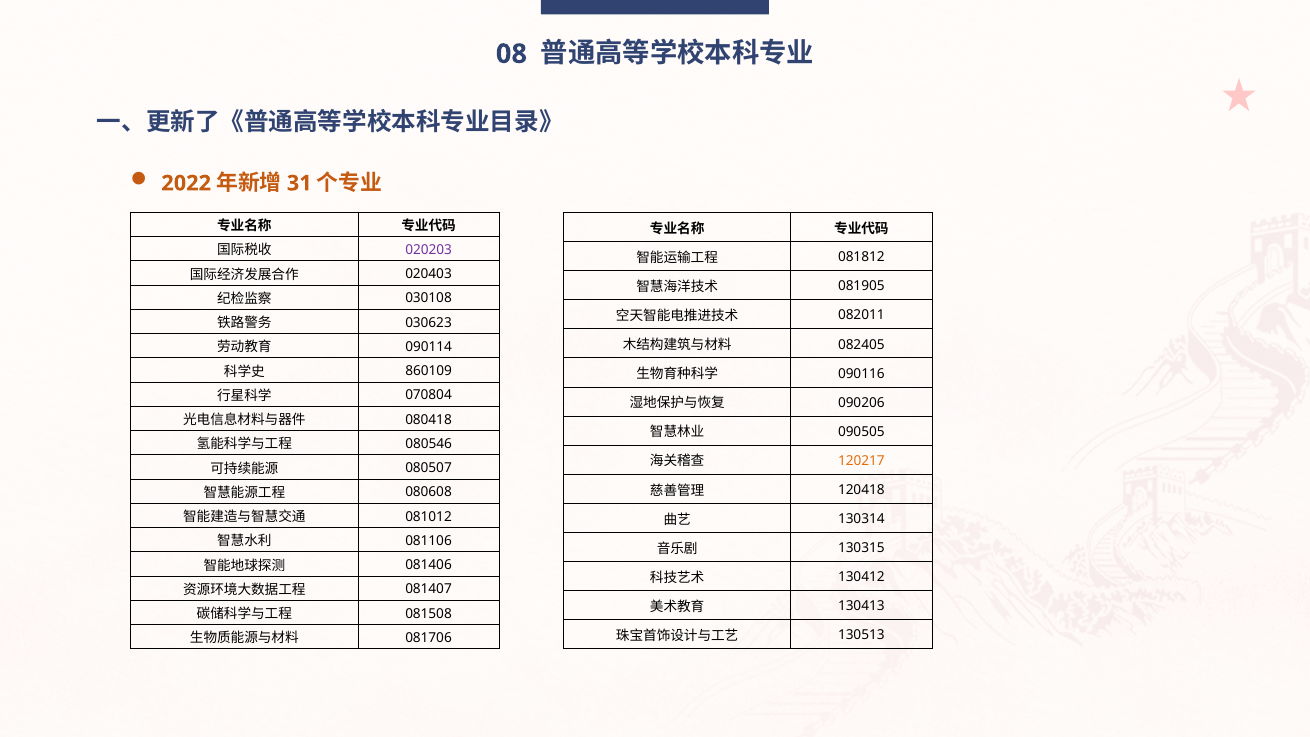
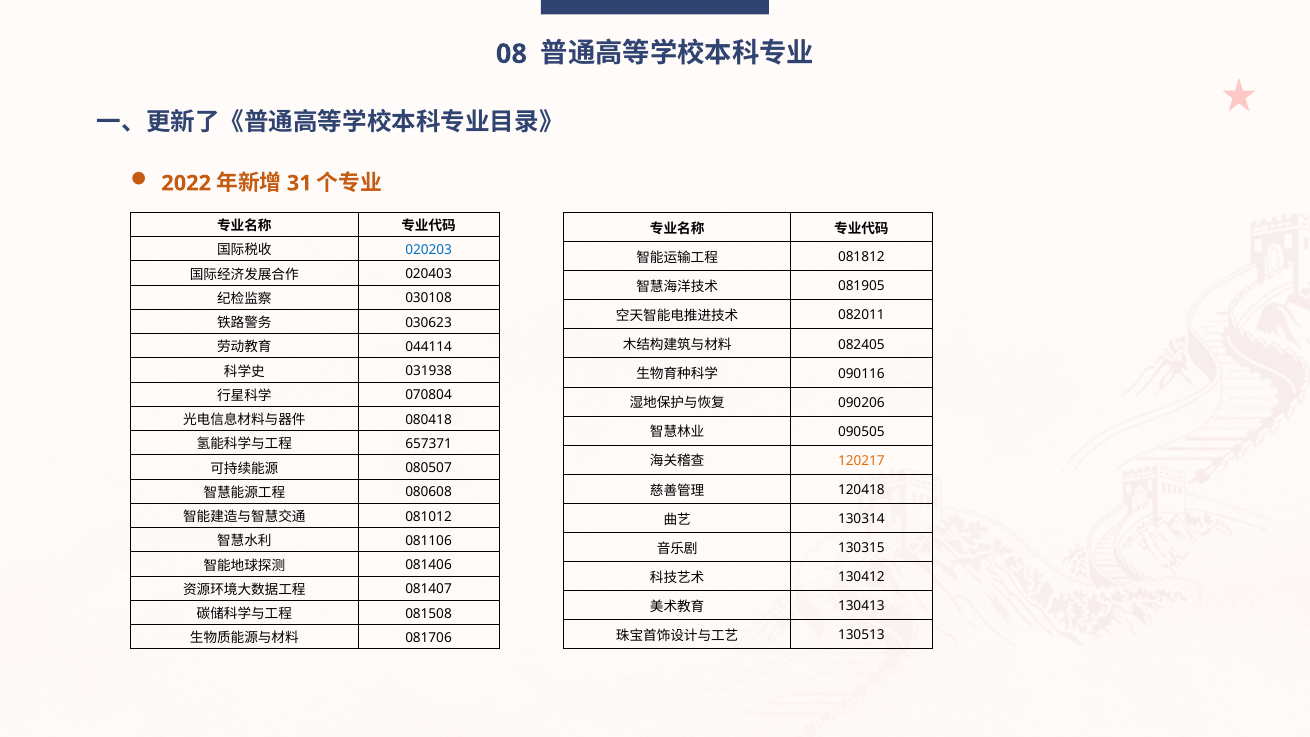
020203 colour: purple -> blue (429, 250)
090114: 090114 -> 044114 (429, 347)
860109: 860109 -> 031938 (429, 371)
080546: 080546 -> 657371 (429, 444)
